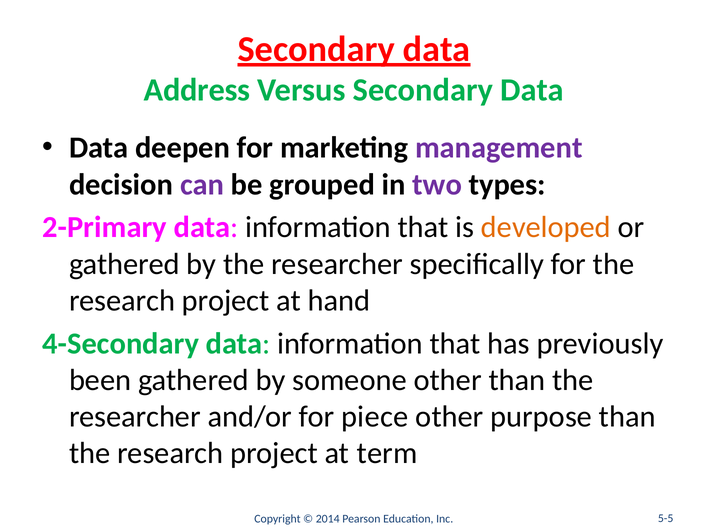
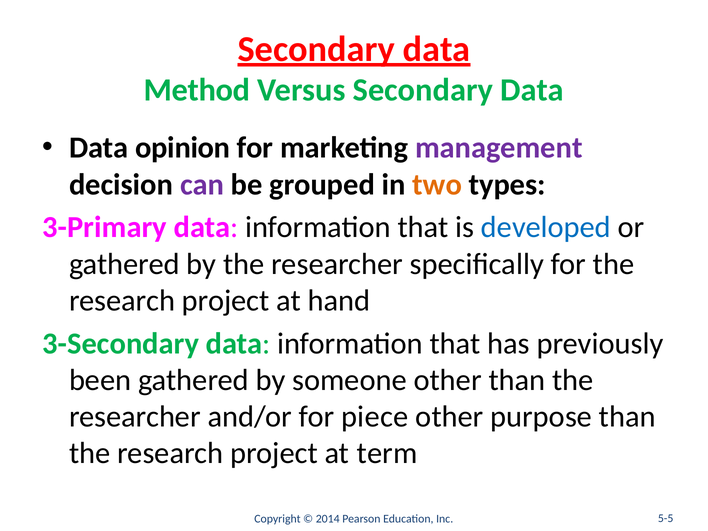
Address: Address -> Method (197, 90)
deepen: deepen -> opinion (183, 148)
two colour: purple -> orange (437, 184)
2-Primary: 2-Primary -> 3-Primary (105, 227)
developed colour: orange -> blue (546, 227)
4-Secondary: 4-Secondary -> 3-Secondary (121, 343)
